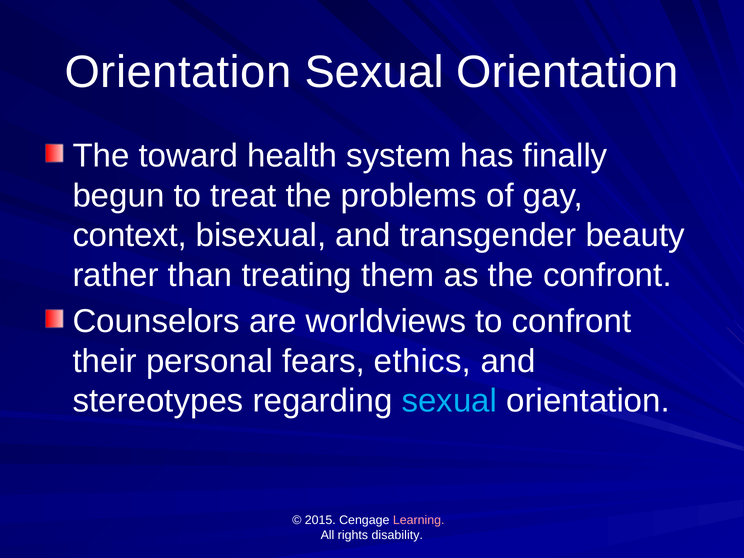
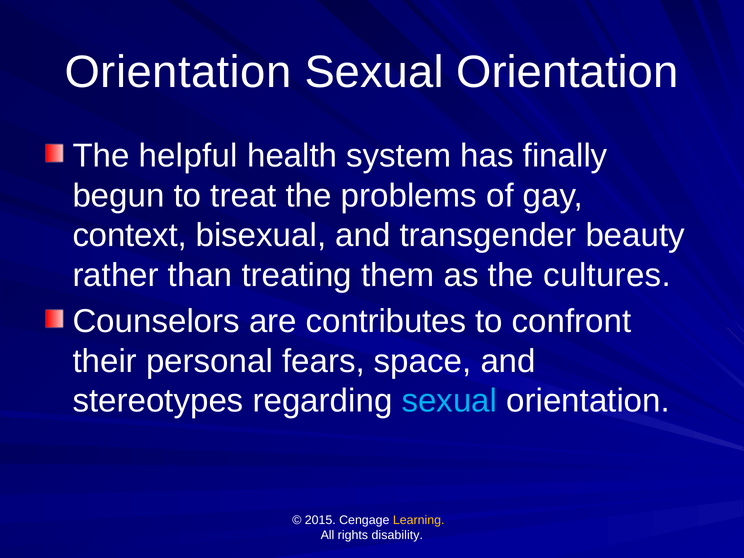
toward: toward -> helpful (188, 156)
the confront: confront -> cultures (607, 275)
worldviews: worldviews -> contributes (386, 321)
ethics: ethics -> space (423, 361)
Learning colour: pink -> yellow (419, 520)
